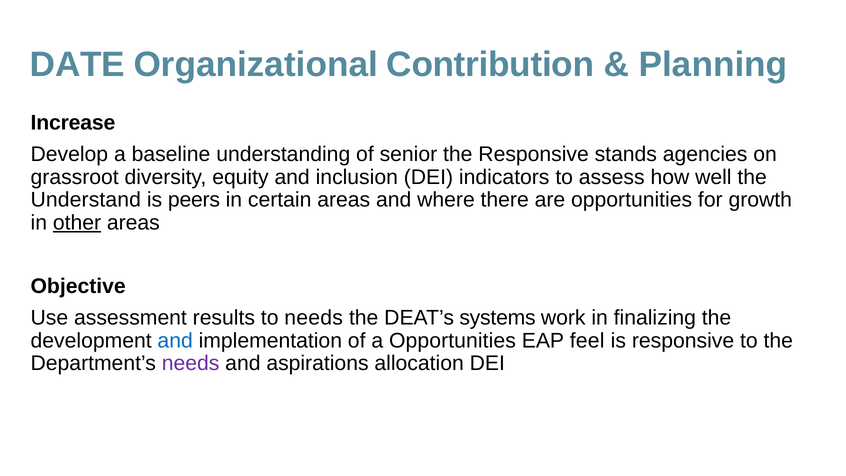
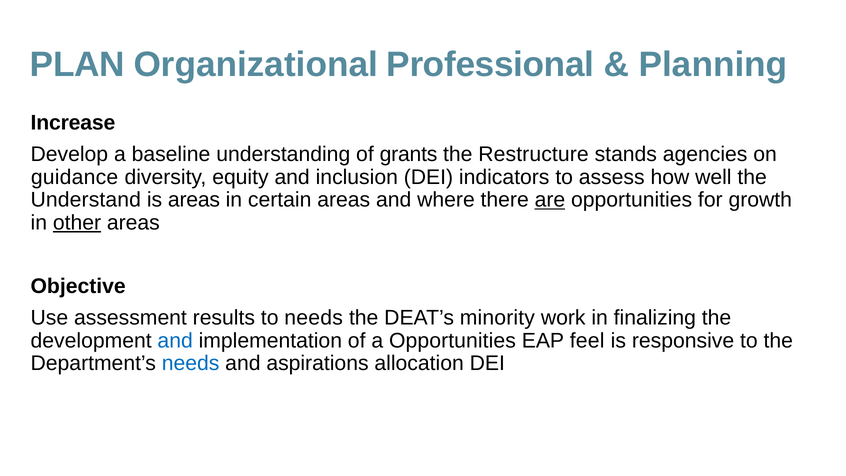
DATE: DATE -> PLAN (77, 65)
Contribution: Contribution -> Professional (490, 65)
senior: senior -> grants (409, 154)
the Responsive: Responsive -> Restructure (534, 154)
grassroot: grassroot -> guidance (75, 177)
is peers: peers -> areas (194, 200)
are underline: none -> present (550, 200)
systems: systems -> minority (497, 318)
needs colour: purple -> blue (191, 363)
